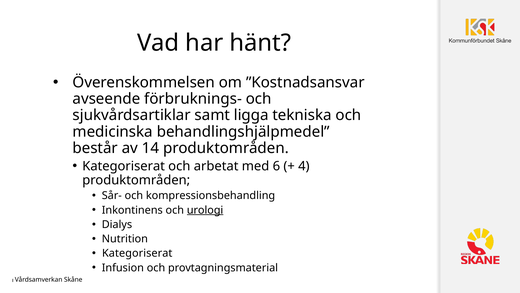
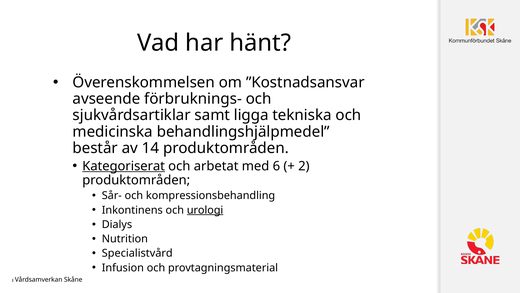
Kategoriserat underline: none -> present (124, 166)
4: 4 -> 2 (304, 166)
Kategoriserat: Kategoriserat -> Specialistvård (137, 253)
